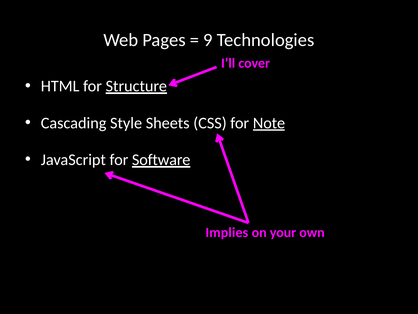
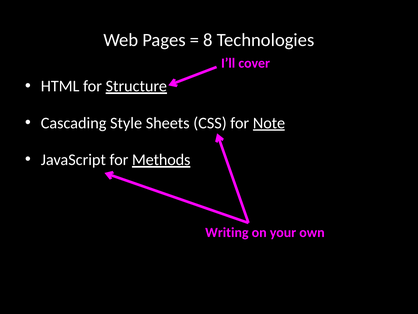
9: 9 -> 8 (208, 40)
Software: Software -> Methods (161, 160)
Implies: Implies -> Writing (227, 232)
